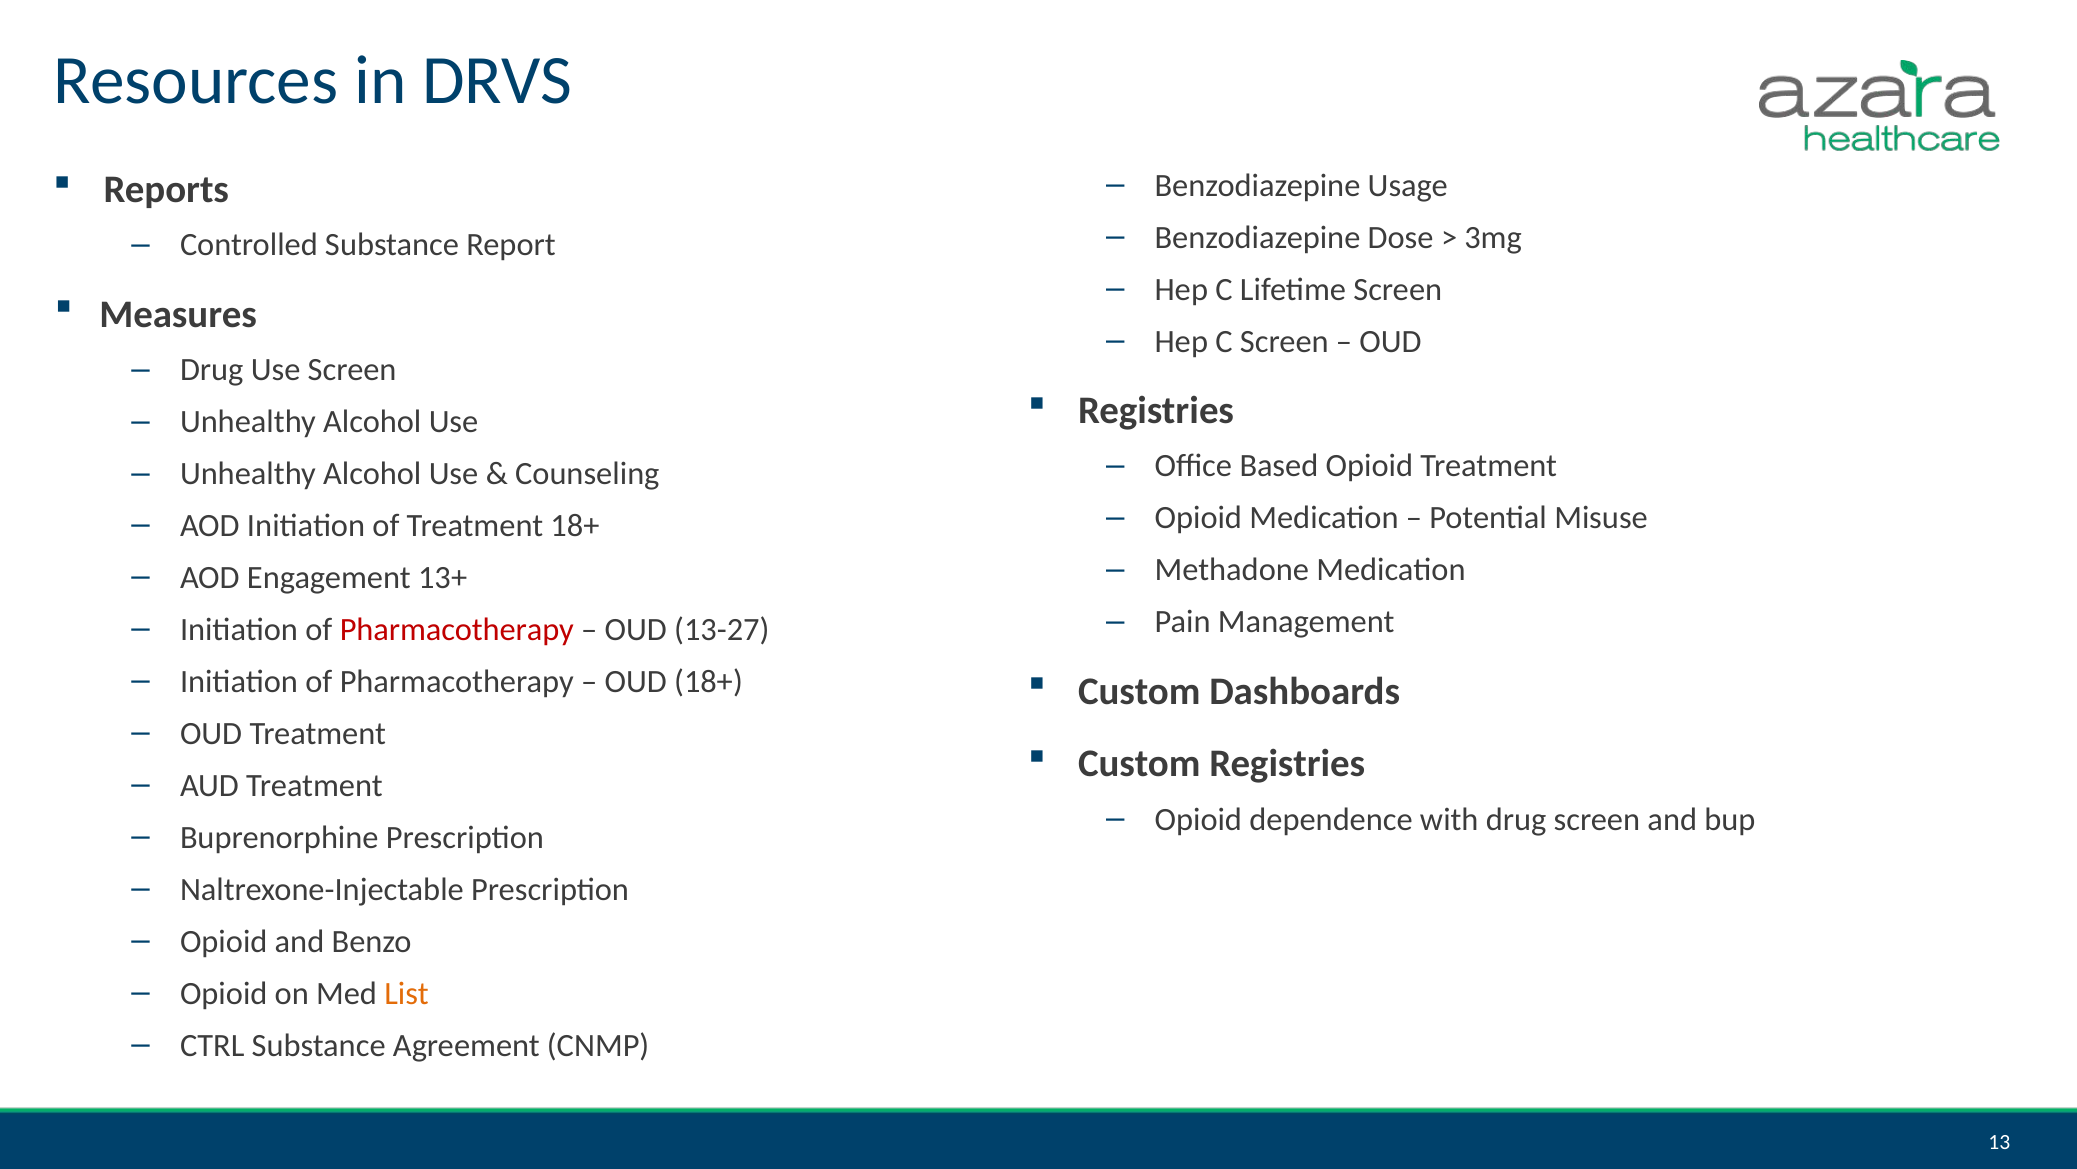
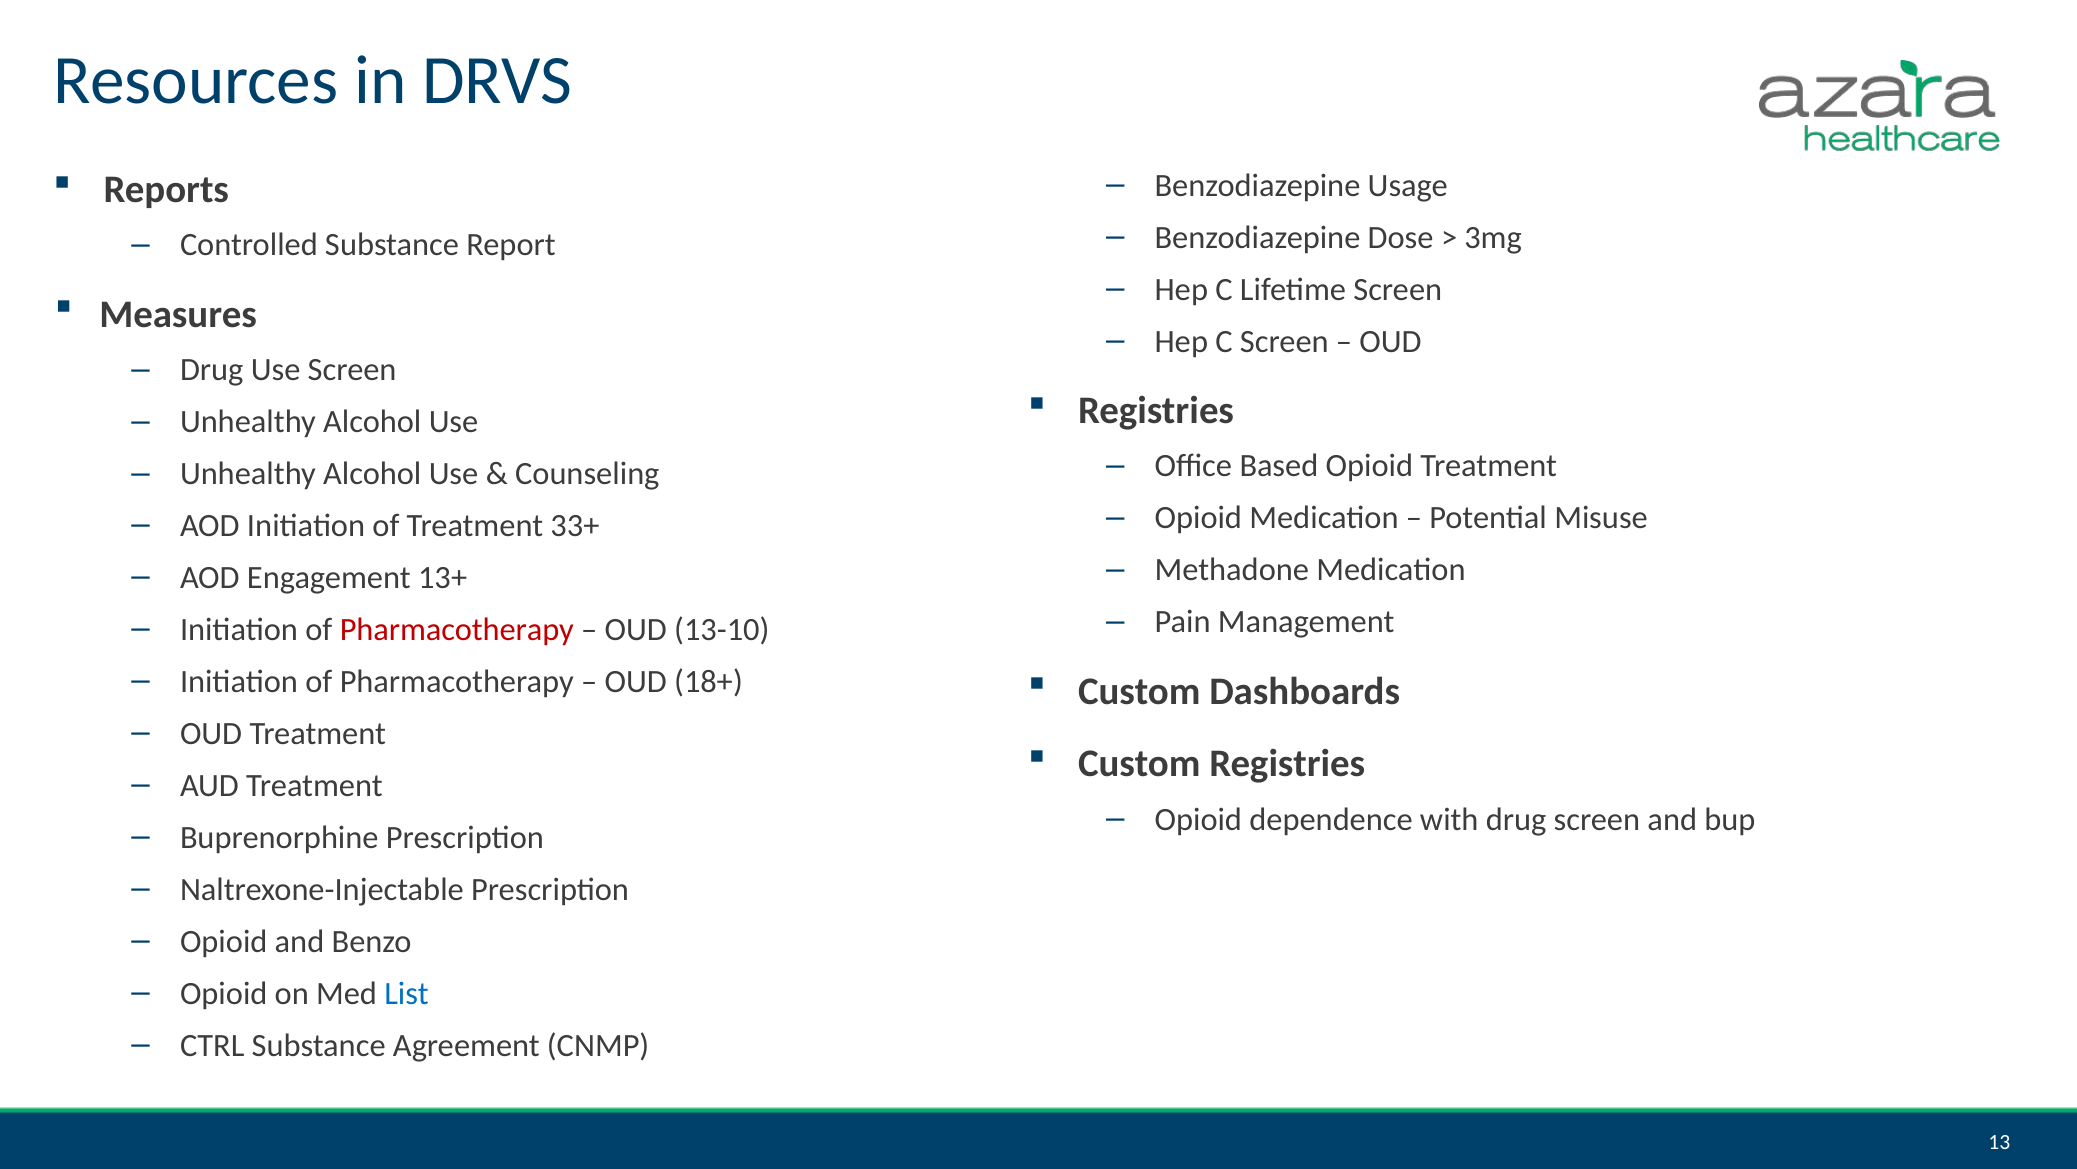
Treatment 18+: 18+ -> 33+ (575, 525)
13-27: 13-27 -> 13-10 (722, 629)
List colour: orange -> blue (407, 993)
